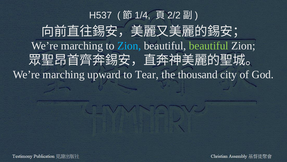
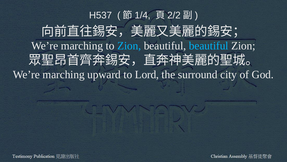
beautiful colour: light green -> light blue (209, 46)
Tear: Tear -> Lord (147, 74)
thousand: thousand -> surround (198, 74)
